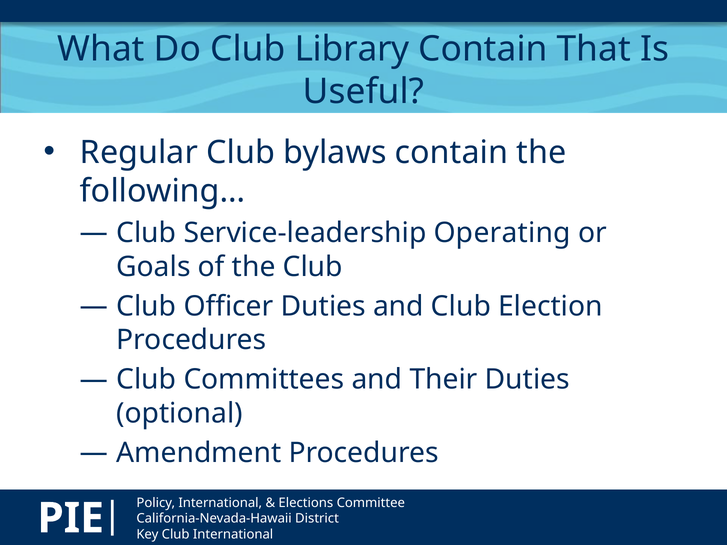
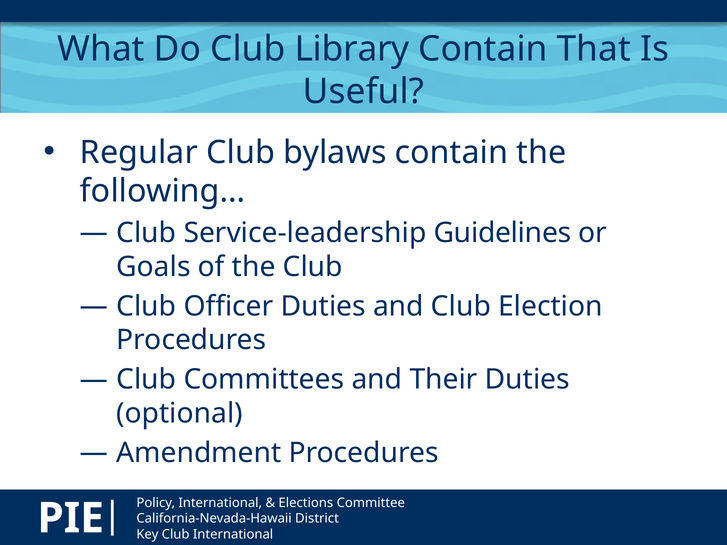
Operating: Operating -> Guidelines (503, 233)
